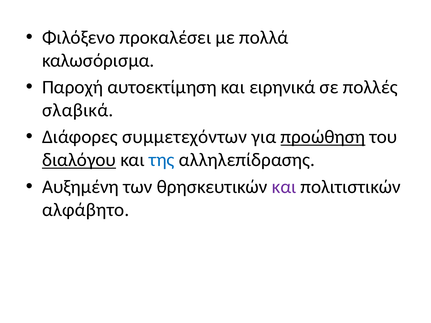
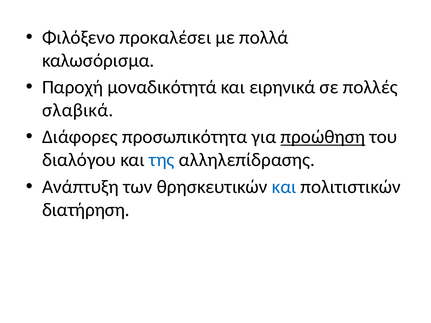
αυτοεκτίμηση: αυτοεκτίμηση -> μοναδικότητά (162, 87)
συμμετεχόντων: συμμετεχόντων -> προσωπικότητα (185, 137)
διαλόγου underline: present -> none (79, 160)
Αυξημένη: Αυξημένη -> Ανάπτυξη (80, 187)
και colour: purple -> blue (284, 187)
αλφάβητο: αλφάβητο -> διατήρηση (86, 210)
